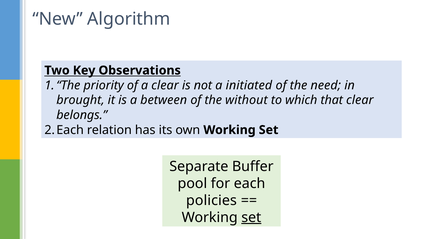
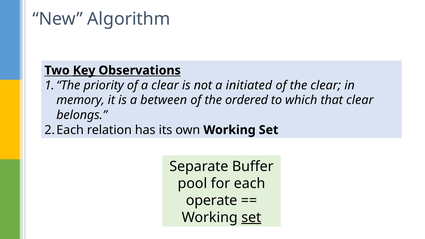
Key underline: none -> present (84, 70)
the need: need -> clear (326, 85)
brought: brought -> memory (81, 100)
without: without -> ordered (247, 100)
policies: policies -> operate (212, 200)
